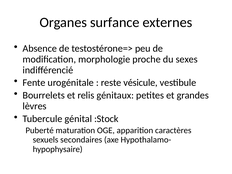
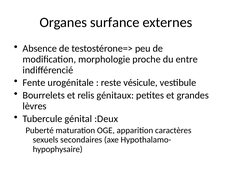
sexes: sexes -> entre (187, 59)
:Stock: :Stock -> :Deux (106, 119)
